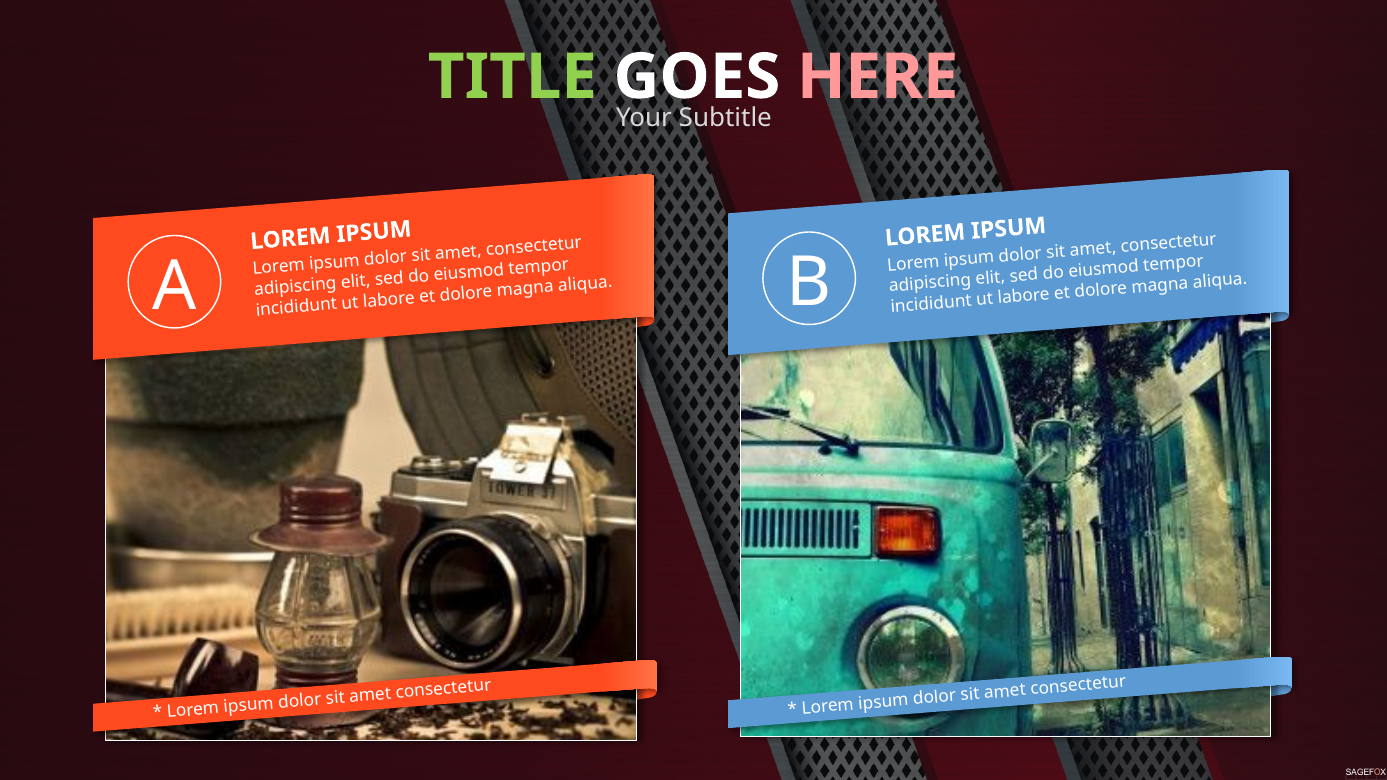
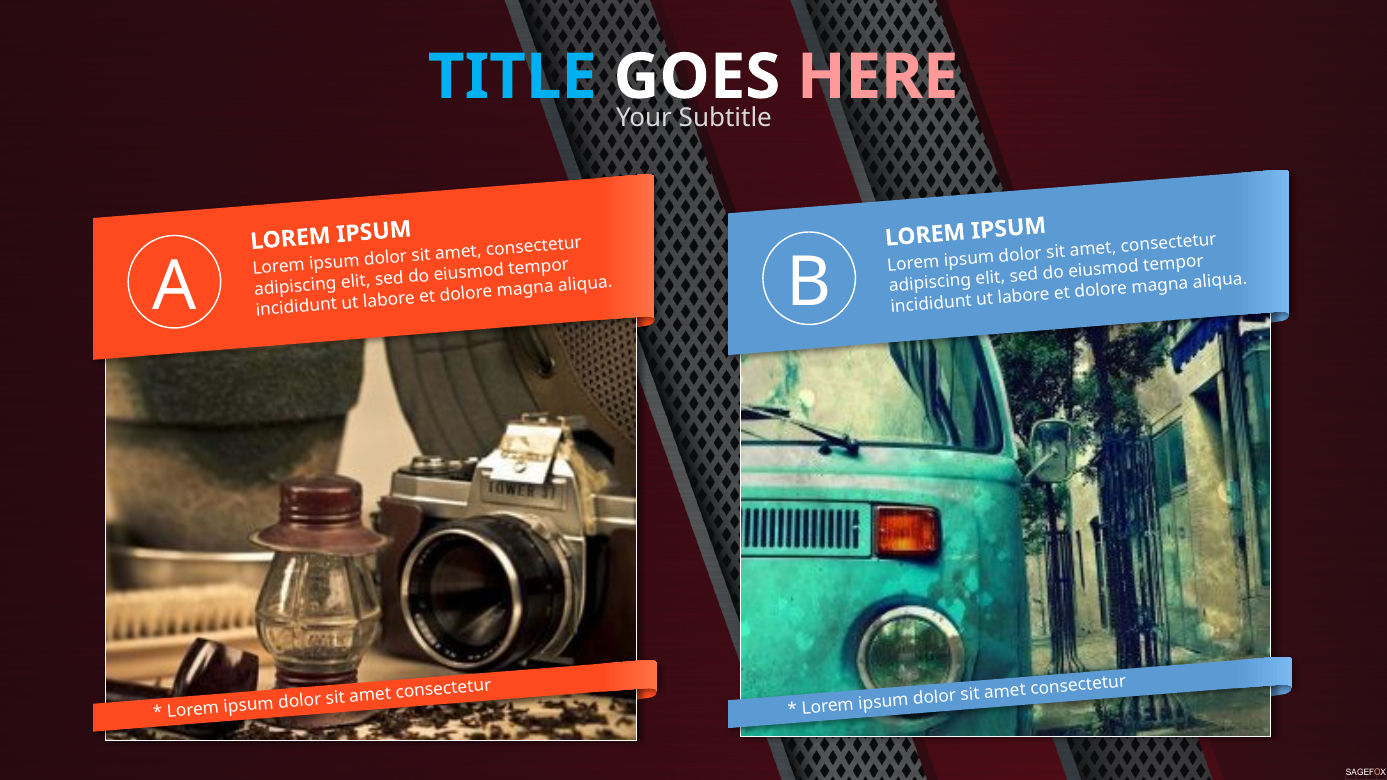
TITLE colour: light green -> light blue (512, 77)
